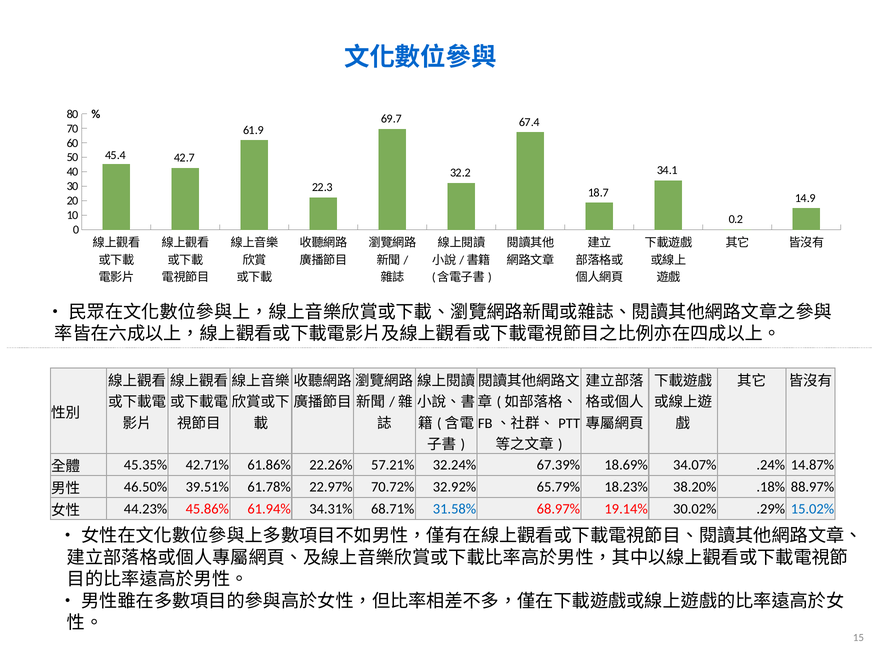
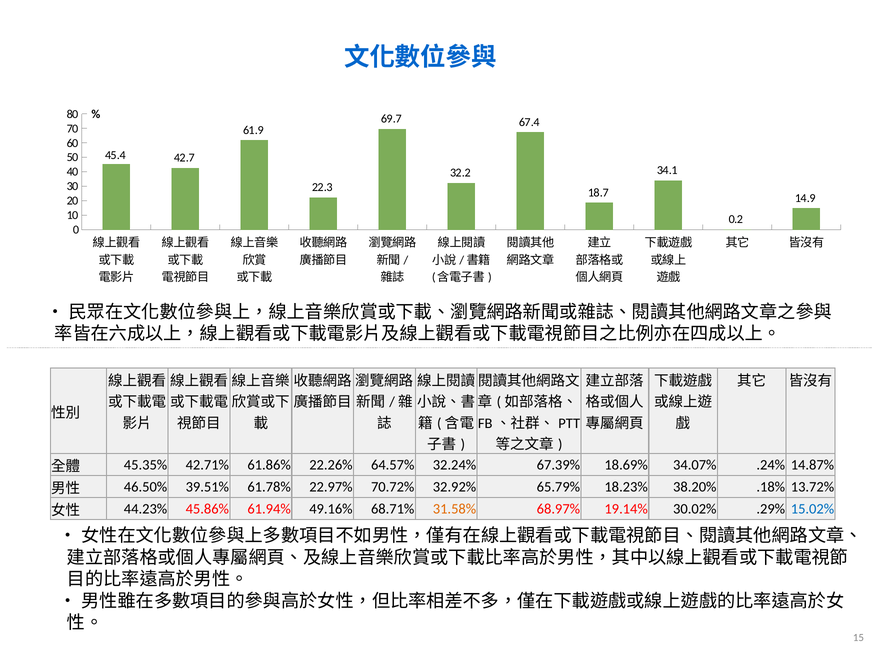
57.21%: 57.21% -> 64.57% (393, 465)
88.97%: 88.97% -> 13.72% (812, 487)
34.31%: 34.31% -> 49.16% (331, 509)
31.58% colour: blue -> orange (455, 509)
